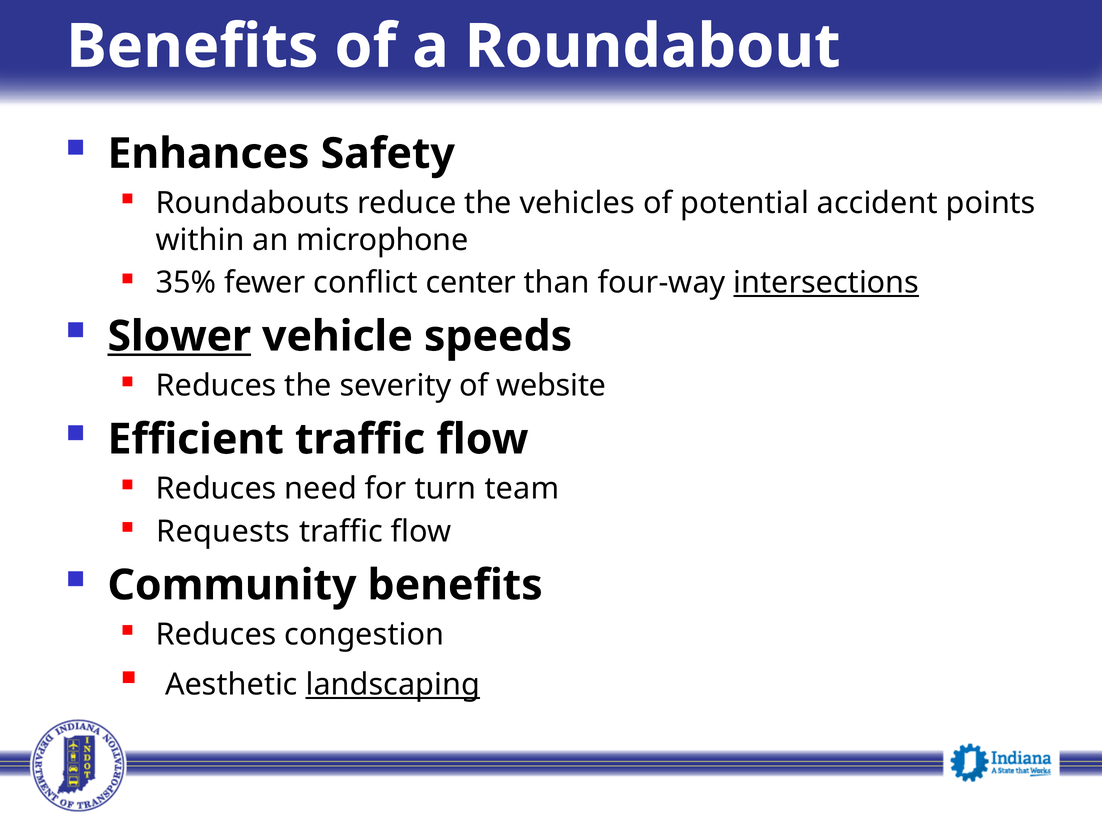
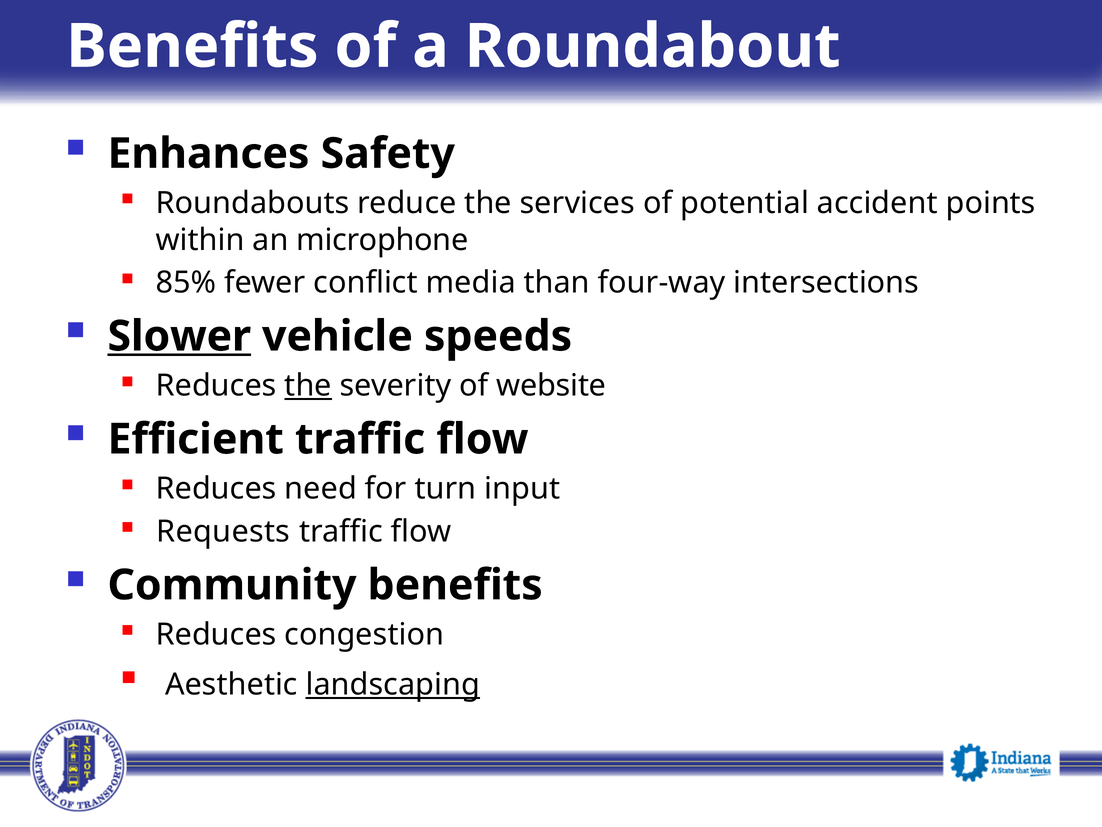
vehicles: vehicles -> services (577, 203)
35%: 35% -> 85% (186, 283)
center: center -> media (471, 283)
intersections underline: present -> none (826, 283)
the underline: none -> present (308, 386)
team: team -> input (522, 488)
